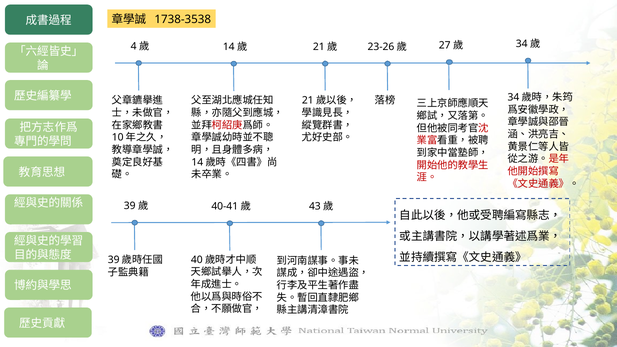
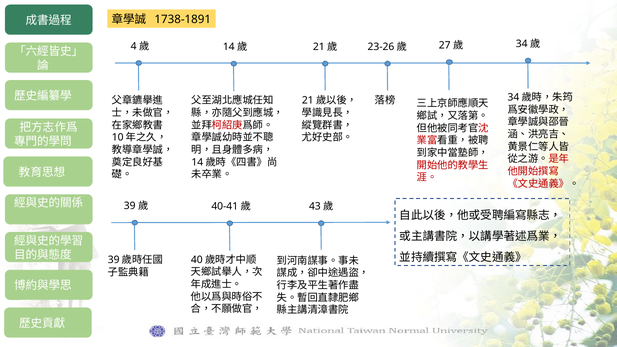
1738-3538: 1738-3538 -> 1738-1891 (183, 19)
